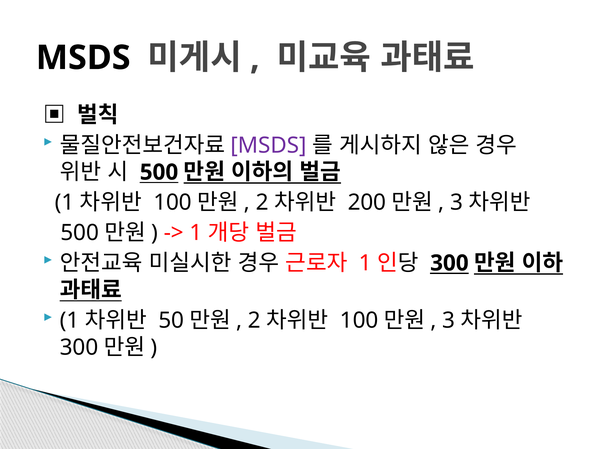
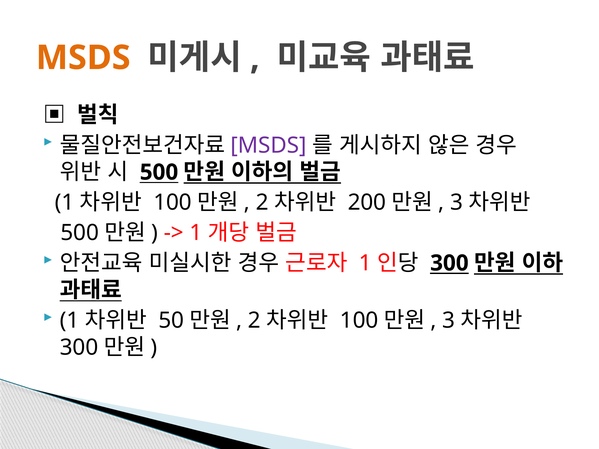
MSDS colour: black -> orange (83, 58)
